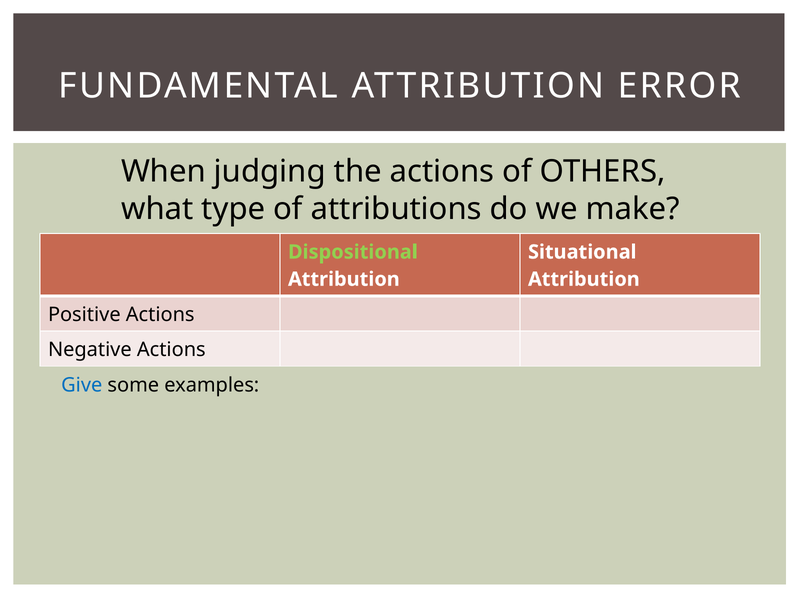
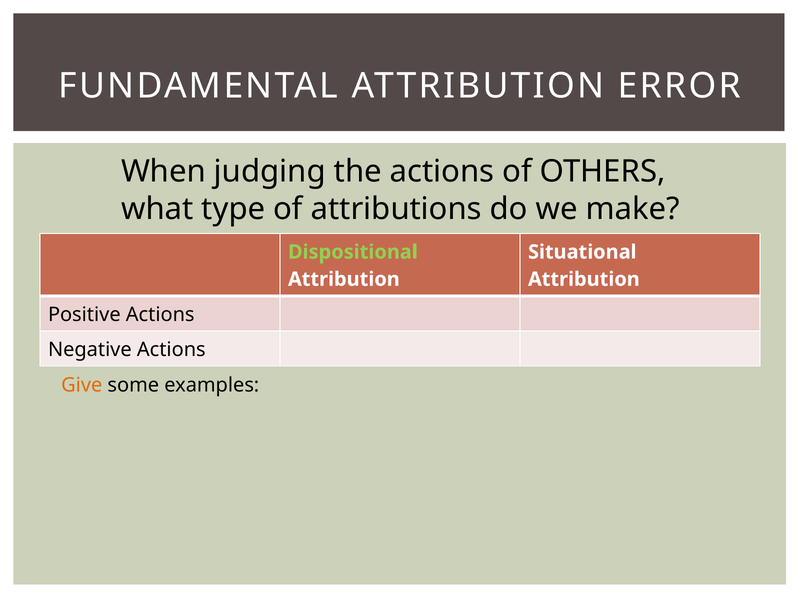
Give colour: blue -> orange (82, 385)
